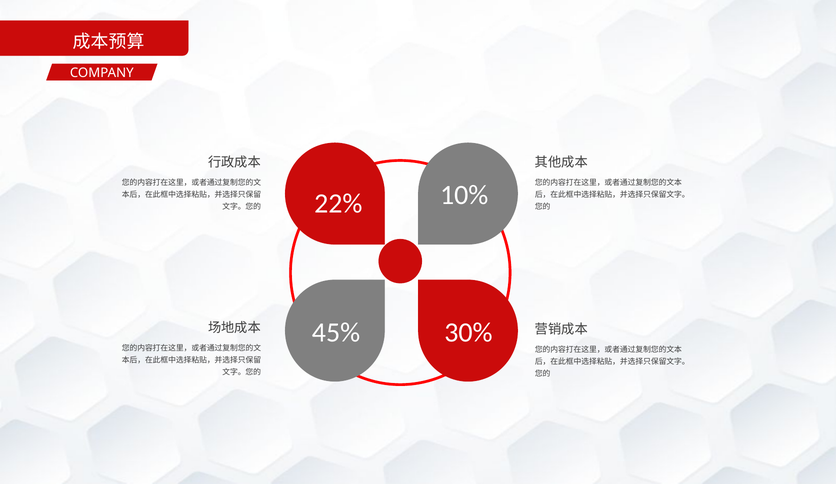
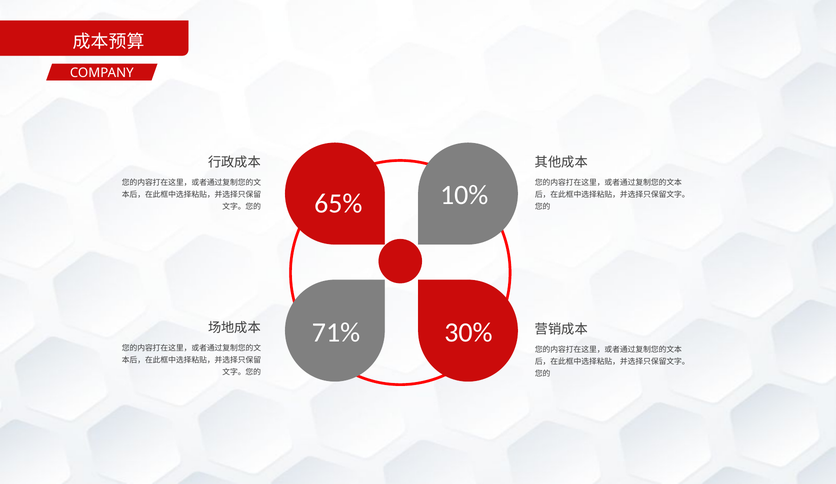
22%: 22% -> 65% (338, 204)
45%: 45% -> 71% (336, 333)
